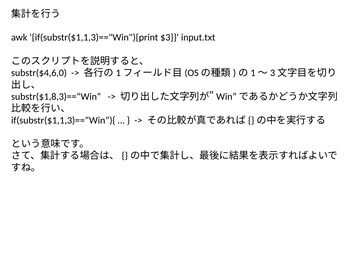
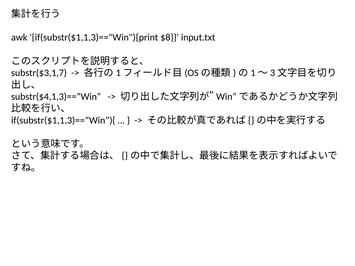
$3: $3 -> $8 (170, 38)
substr($4,6,0: substr($4,6,0 -> substr($3,1,7 (39, 73)
substr($1,8,3)==“Win“: substr($1,8,3)==“Win“ -> substr($4,1,3)==“Win“ (56, 97)
